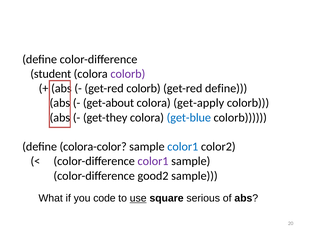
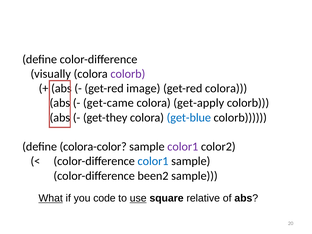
student: student -> visually (51, 74)
get-red colorb: colorb -> image (143, 88)
get-red define: define -> colora (226, 88)
get-about: get-about -> get-came (108, 103)
color1 colour: blue -> purple (183, 147)
color1 colour: purple -> blue (153, 161)
good2: good2 -> been2 (153, 176)
What underline: none -> present (51, 198)
serious: serious -> relative (203, 198)
